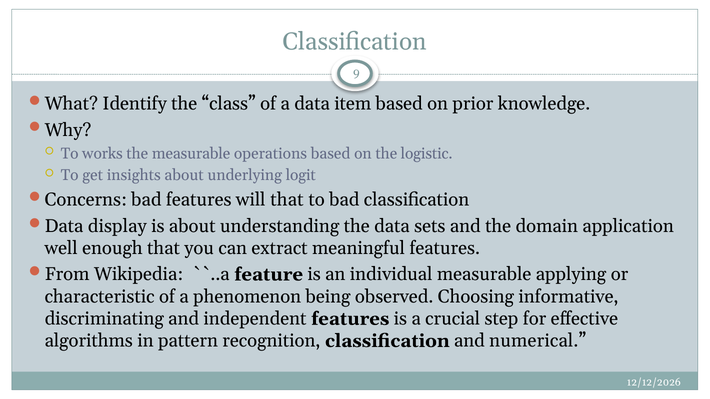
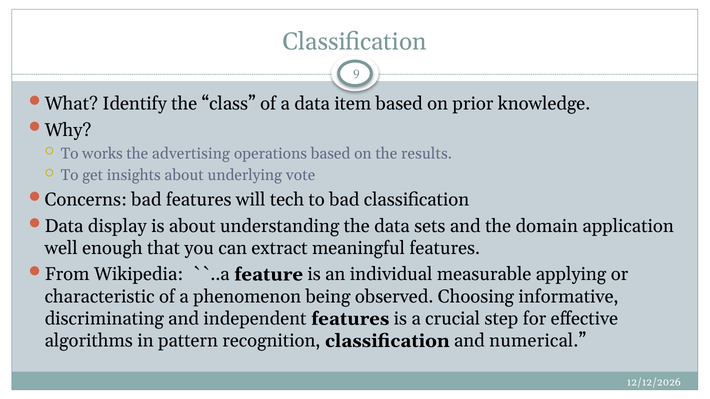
the measurable: measurable -> advertising (191, 154)
logistic: logistic -> results (427, 154)
logit: logit -> vote (301, 175)
will that: that -> tech (287, 200)
